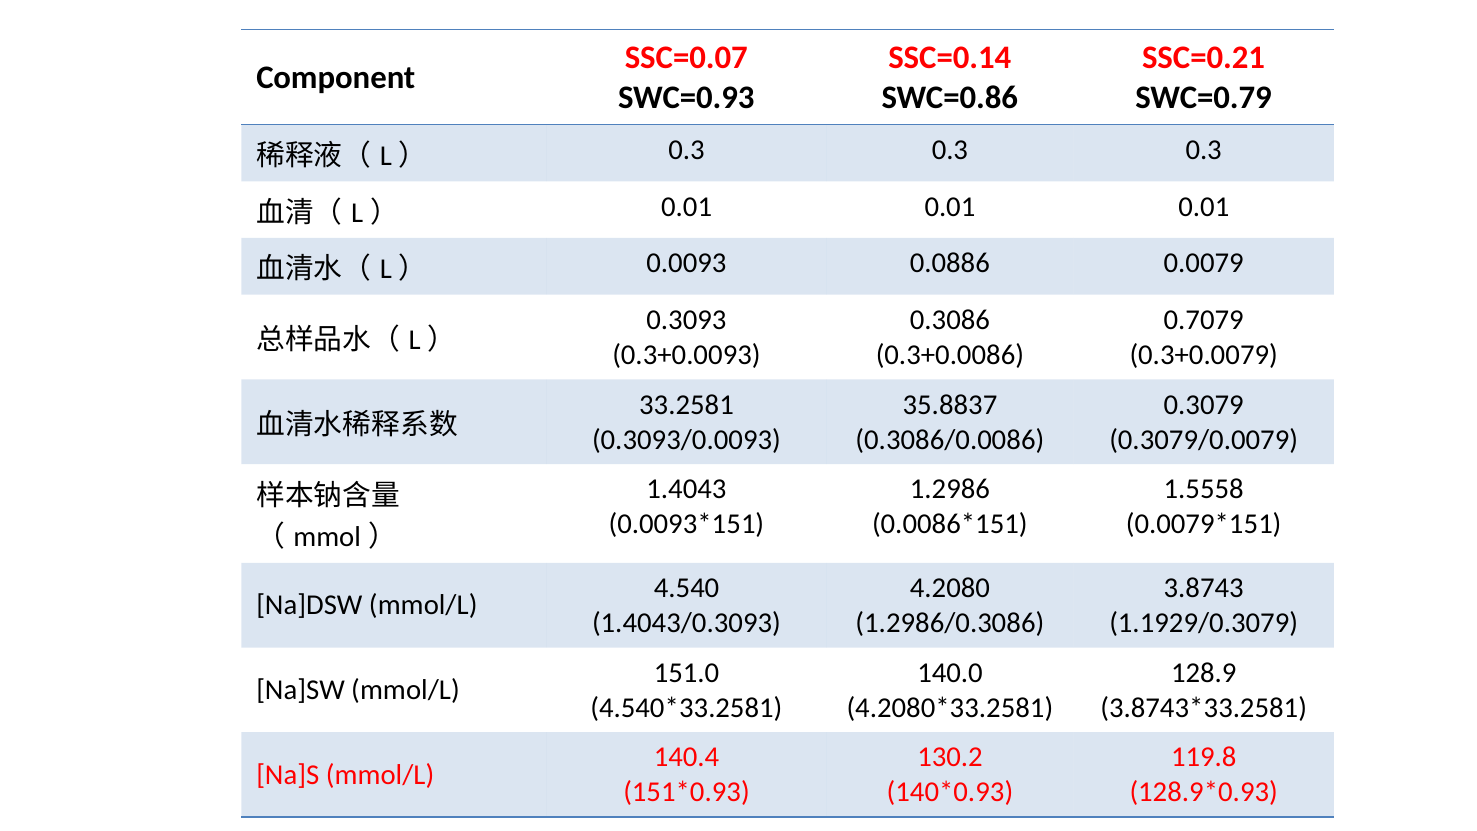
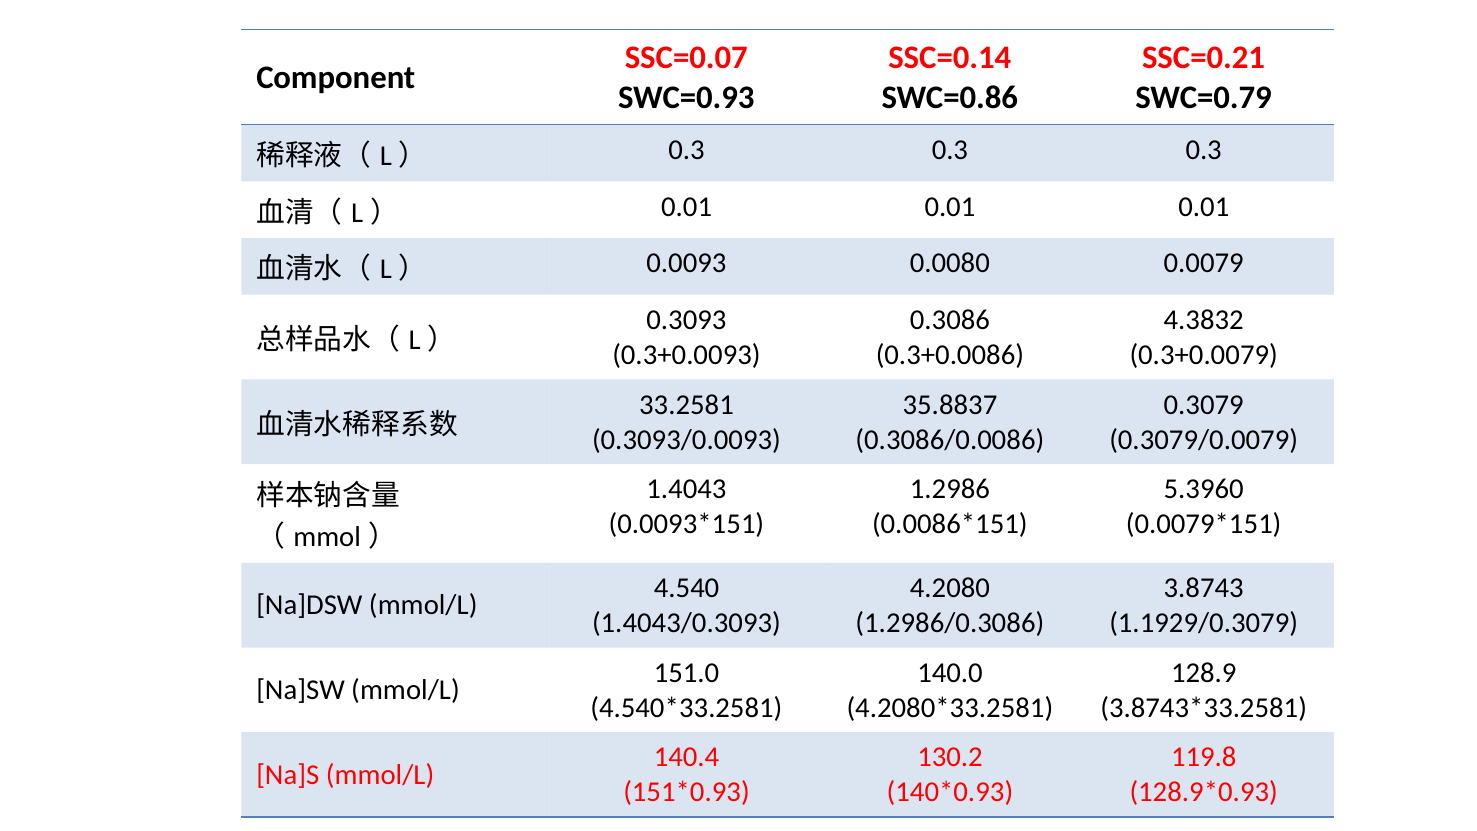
0.0886: 0.0886 -> 0.0080 (950, 263)
0.7079: 0.7079 -> 4.3832 (1204, 320)
1.5558: 1.5558 -> 5.3960 (1204, 489)
